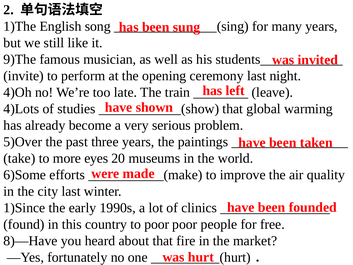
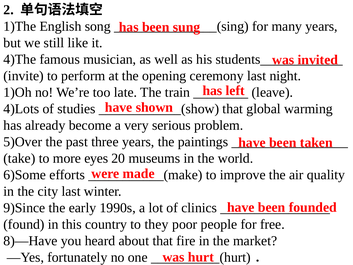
9)The: 9)The -> 4)The (20, 59)
4)Oh: 4)Oh -> 1)Oh (18, 92)
1)Since: 1)Since -> 9)Since (24, 208)
to poor: poor -> they (157, 224)
